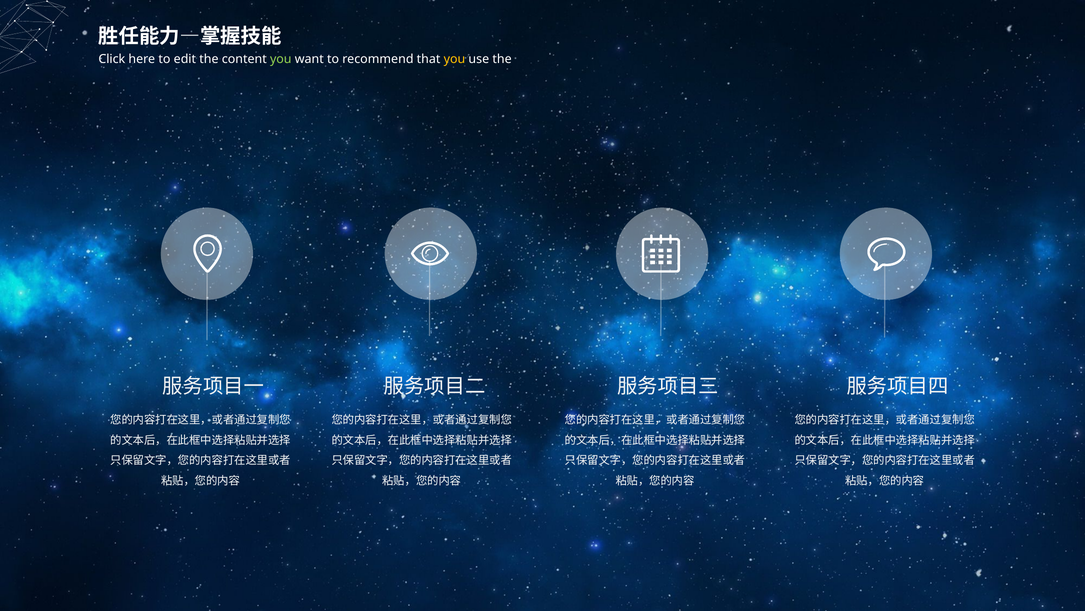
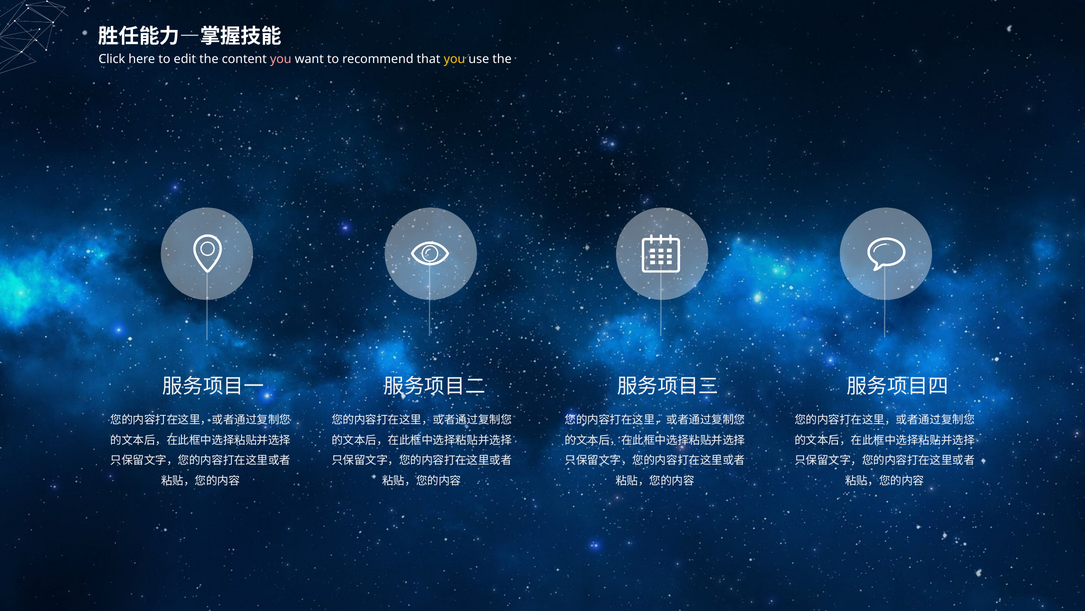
you colour: light green -> pink (281, 59)
